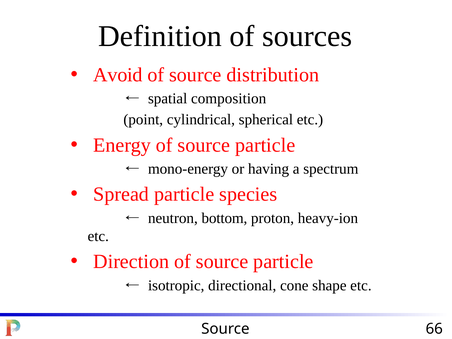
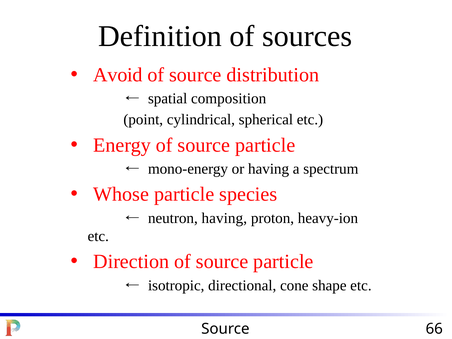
Spread: Spread -> Whose (121, 194)
neutron bottom: bottom -> having (224, 218)
